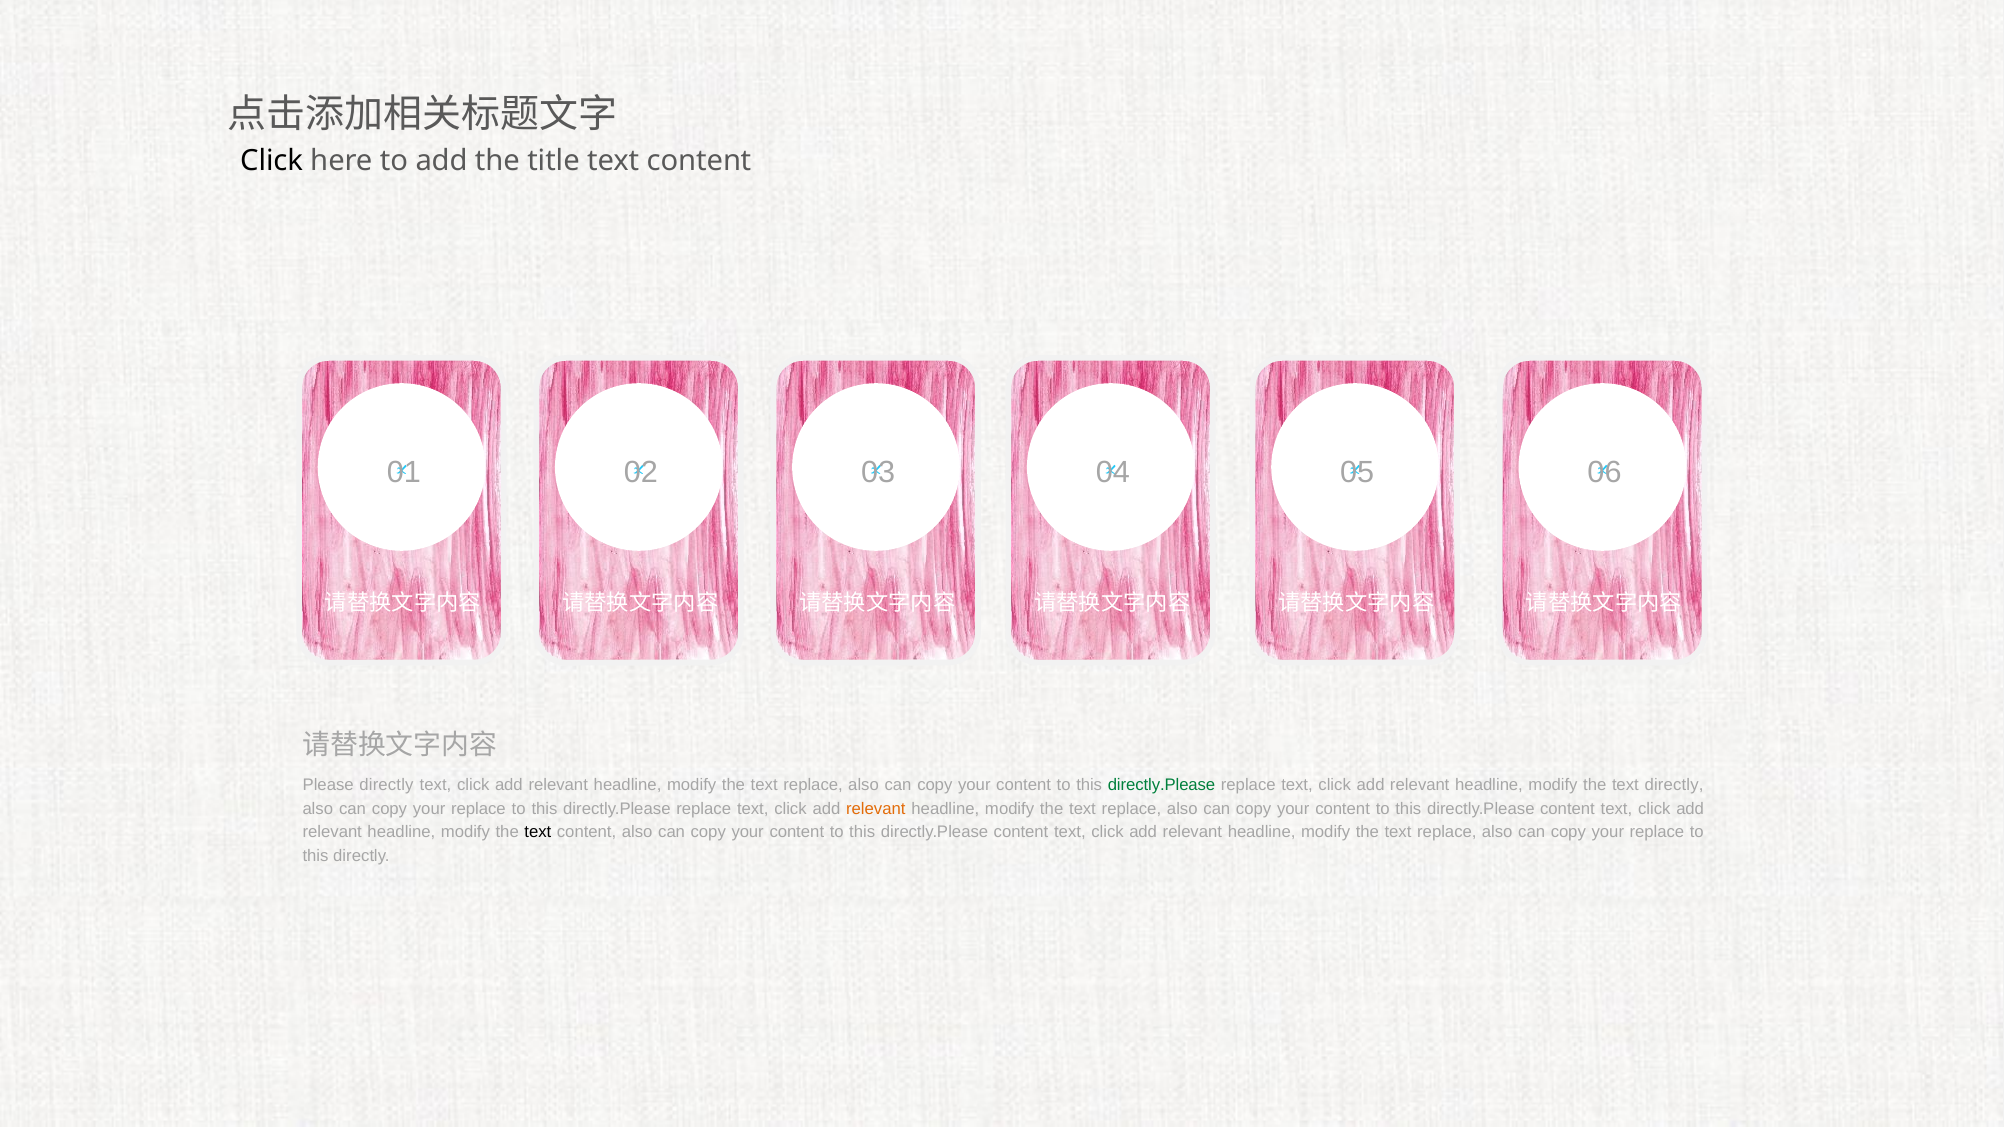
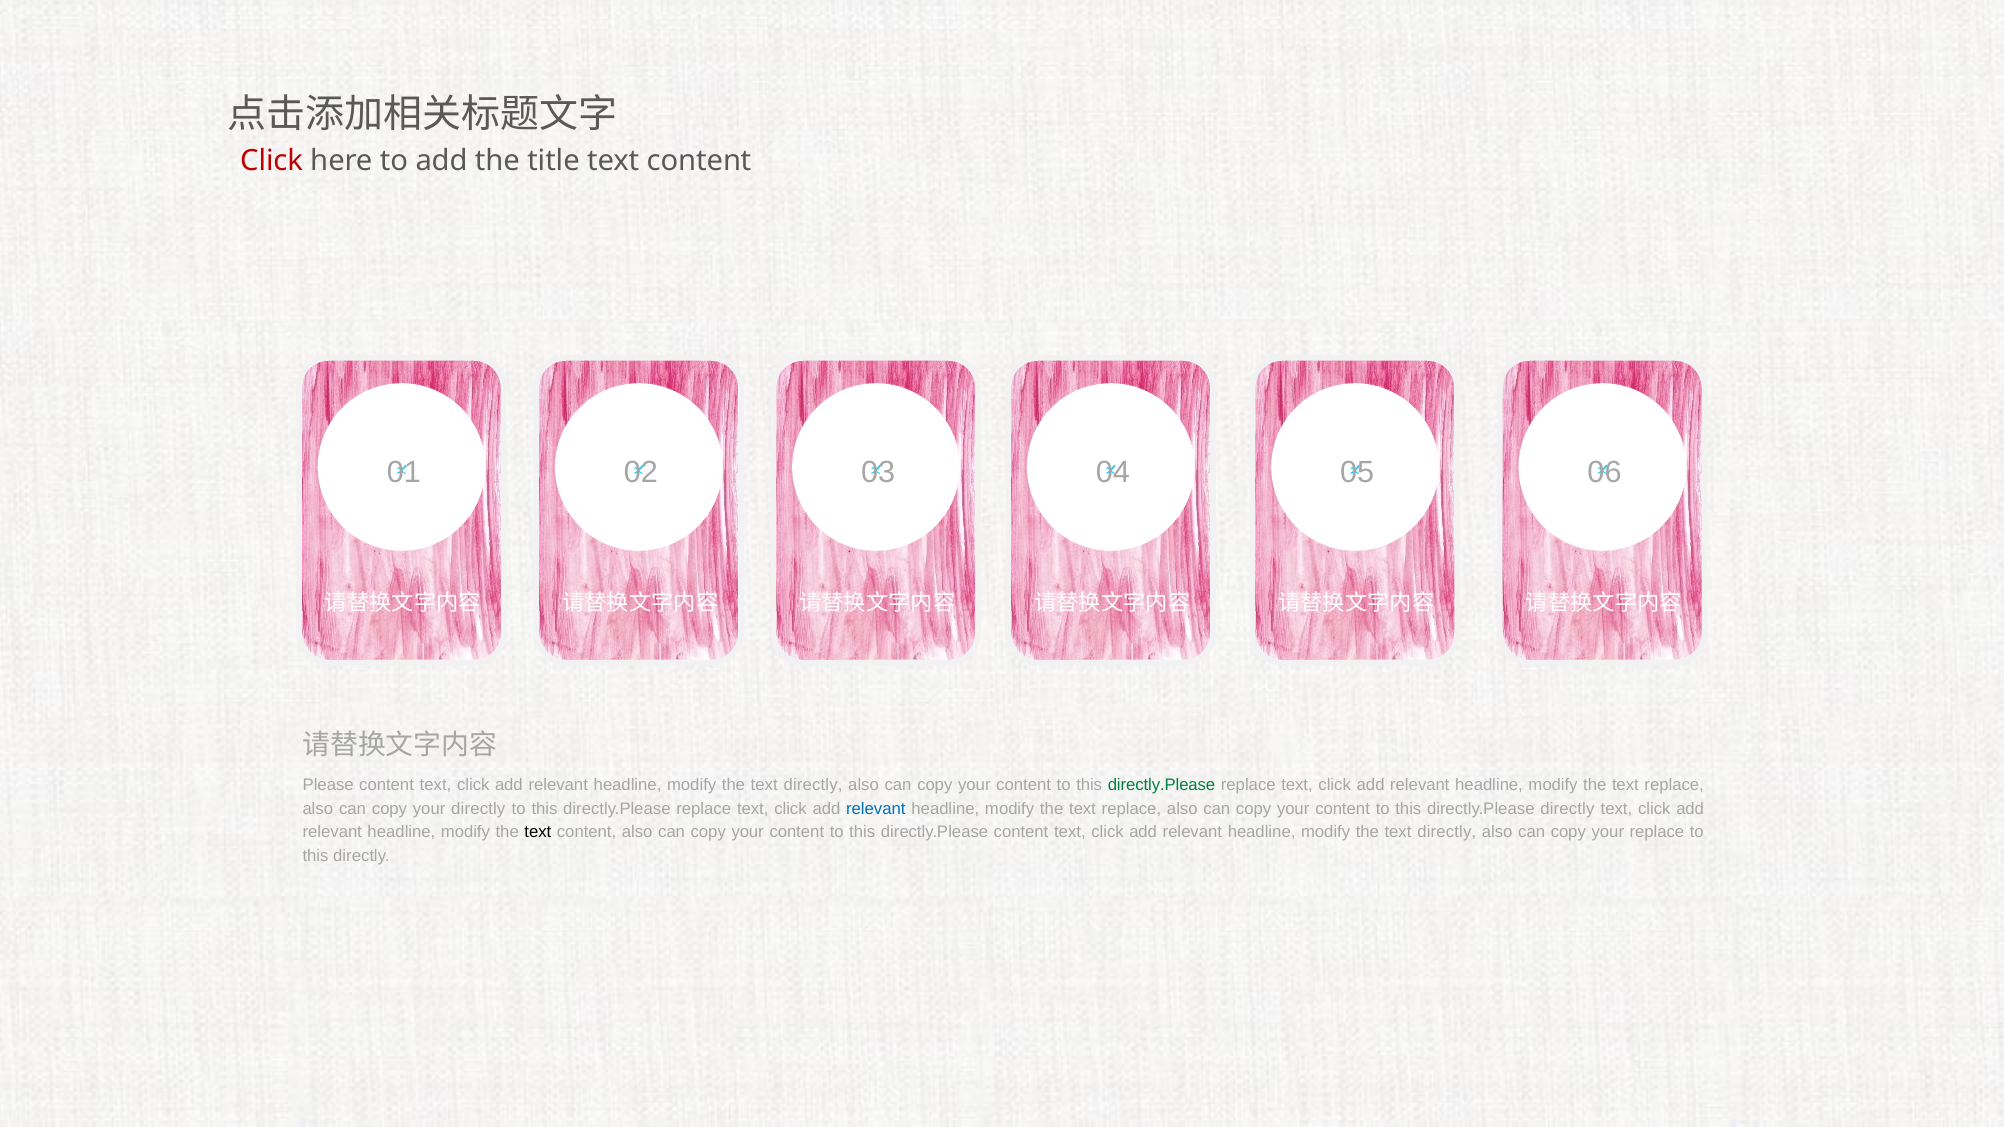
Click colour: black -> red (272, 161)
Please directly: directly -> content (387, 785)
replace: replace -> directly (813, 785)
directly: directly -> replace (1674, 785)
replace: replace -> directly (478, 809)
relevant colour: orange -> blue (876, 809)
content: content -> directly (1567, 809)
replace: replace -> directly (1447, 833)
